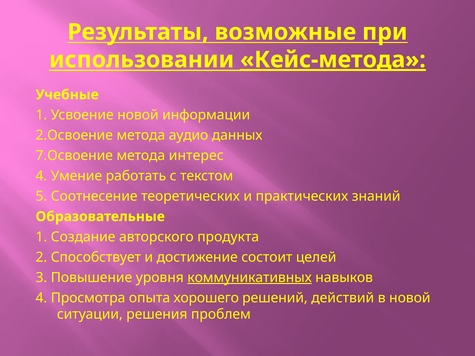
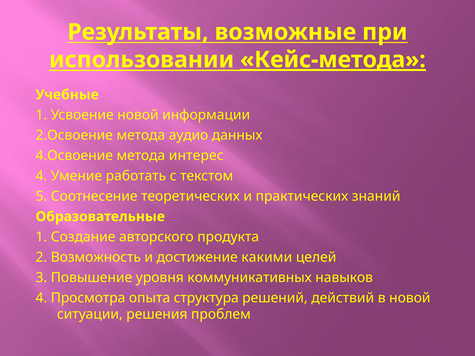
7.Освоение: 7.Освоение -> 4.Освоение (74, 156)
Способствует: Способствует -> Возможность (96, 257)
состоит: состоит -> какими (267, 257)
коммуникативных underline: present -> none (250, 278)
хорошего: хорошего -> структура (206, 298)
